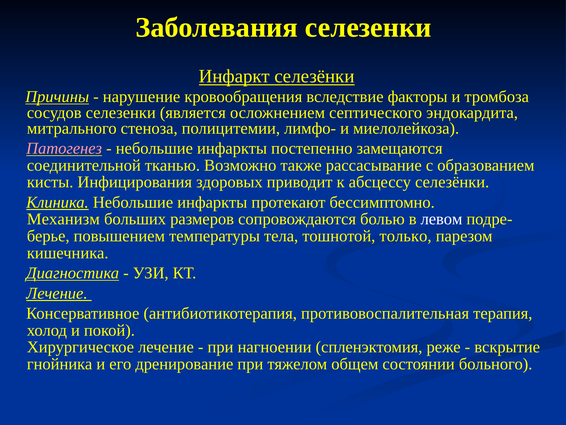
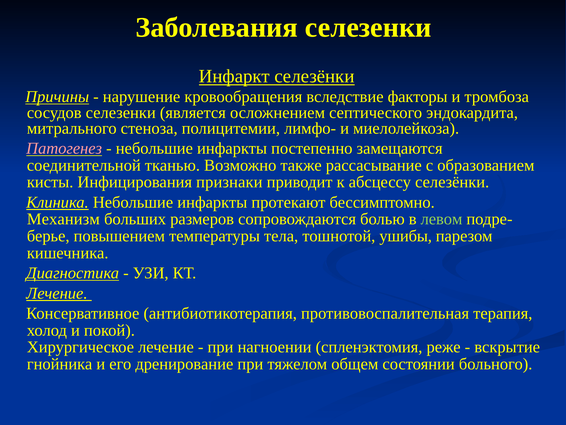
здоровых: здоровых -> признаки (229, 182)
левом colour: white -> light green (442, 219)
только: только -> ушибы (406, 236)
